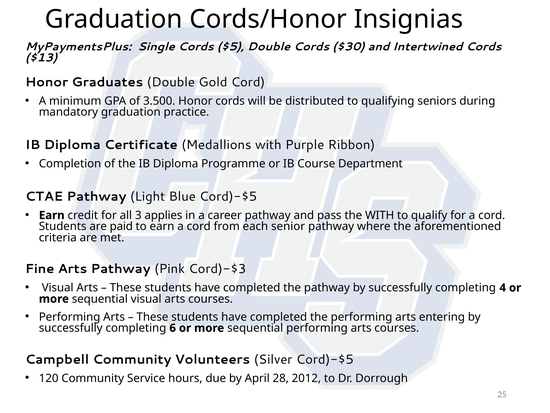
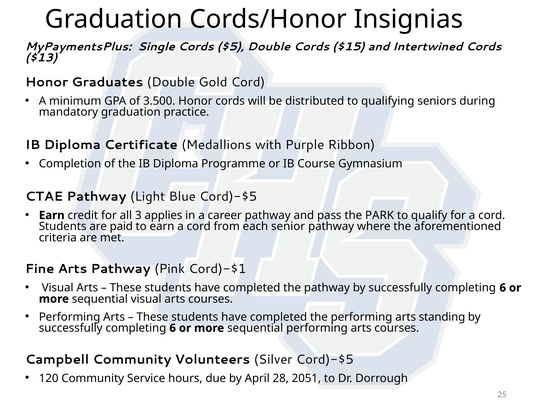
$30: $30 -> $15 (349, 47)
Department: Department -> Gymnasium (370, 164)
the WITH: WITH -> PARK (380, 215)
Cord)-$3: Cord)-$3 -> Cord)-$1 (217, 269)
4: 4 -> 6 (503, 287)
entering: entering -> standing (442, 317)
2012: 2012 -> 2051 (306, 378)
